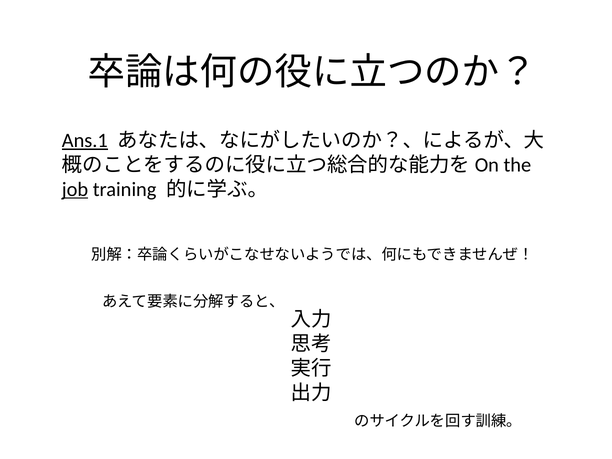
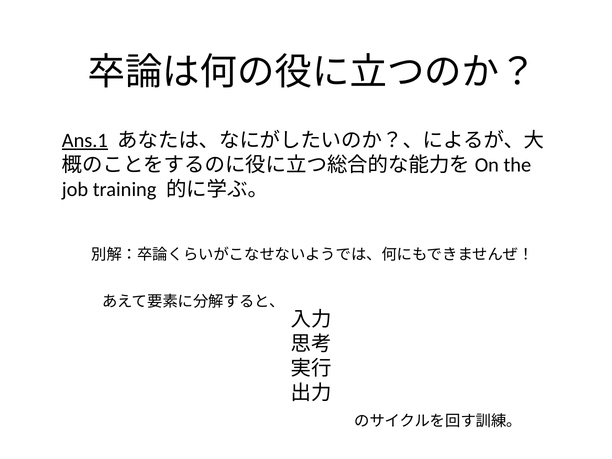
job underline: present -> none (75, 189)
